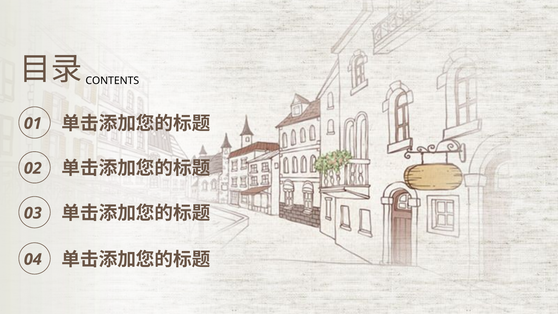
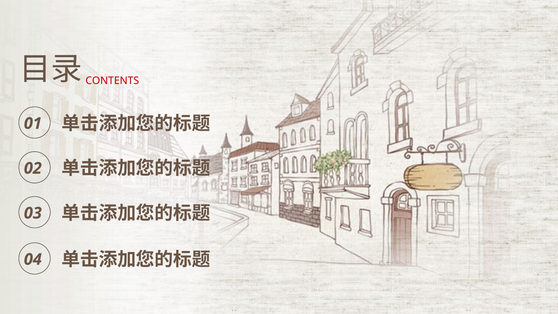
CONTENTS colour: black -> red (112, 81)
